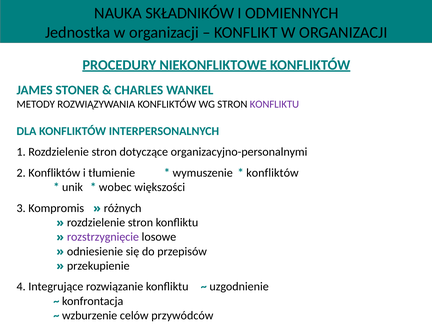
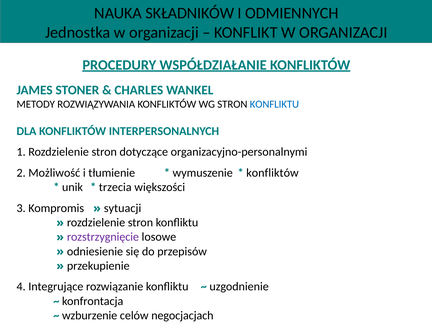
NIEKONFLIKTOWE: NIEKONFLIKTOWE -> WSPÓŁDZIAŁANIE (213, 65)
KONFLIKTU colour: purple -> blue (274, 104)
2 Konfliktów: Konfliktów -> Możliwość (54, 173)
wobec: wobec -> trzecia (115, 187)
różnych: różnych -> sytuacji (123, 208)
przywódców: przywódców -> negocjacjach (182, 315)
